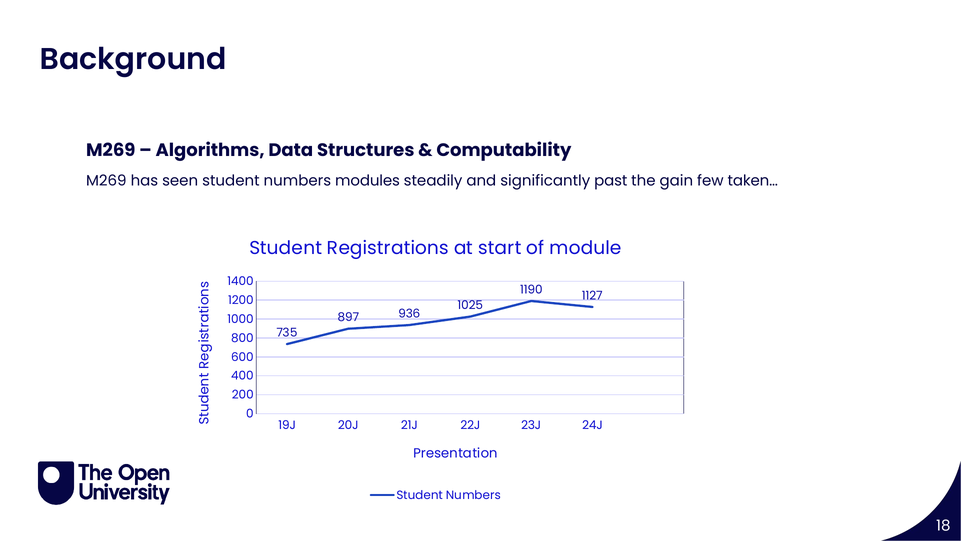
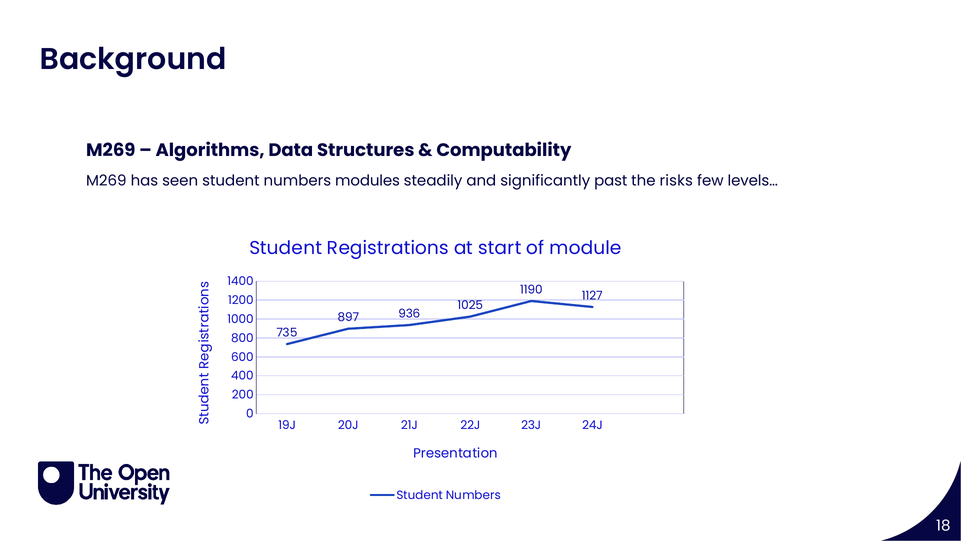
gain: gain -> risks (676, 180)
taken…: taken… -> levels… (753, 180)
